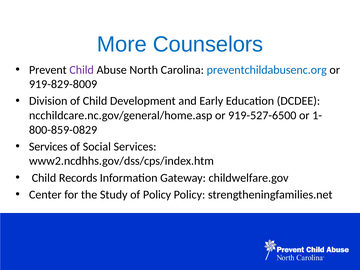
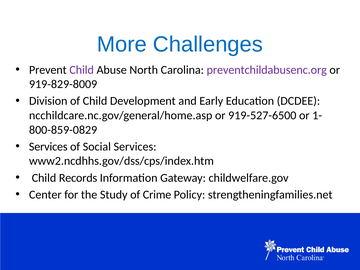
Counselors: Counselors -> Challenges (208, 44)
preventchildabusenc.org colour: blue -> purple (267, 70)
of Policy: Policy -> Crime (157, 195)
